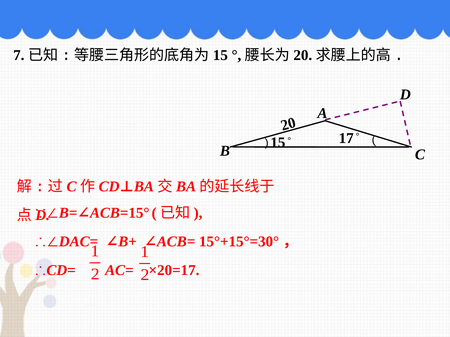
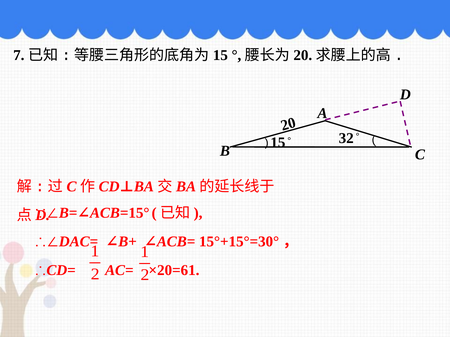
17: 17 -> 32 (346, 138)
×20=17: ×20=17 -> ×20=61 (174, 271)
